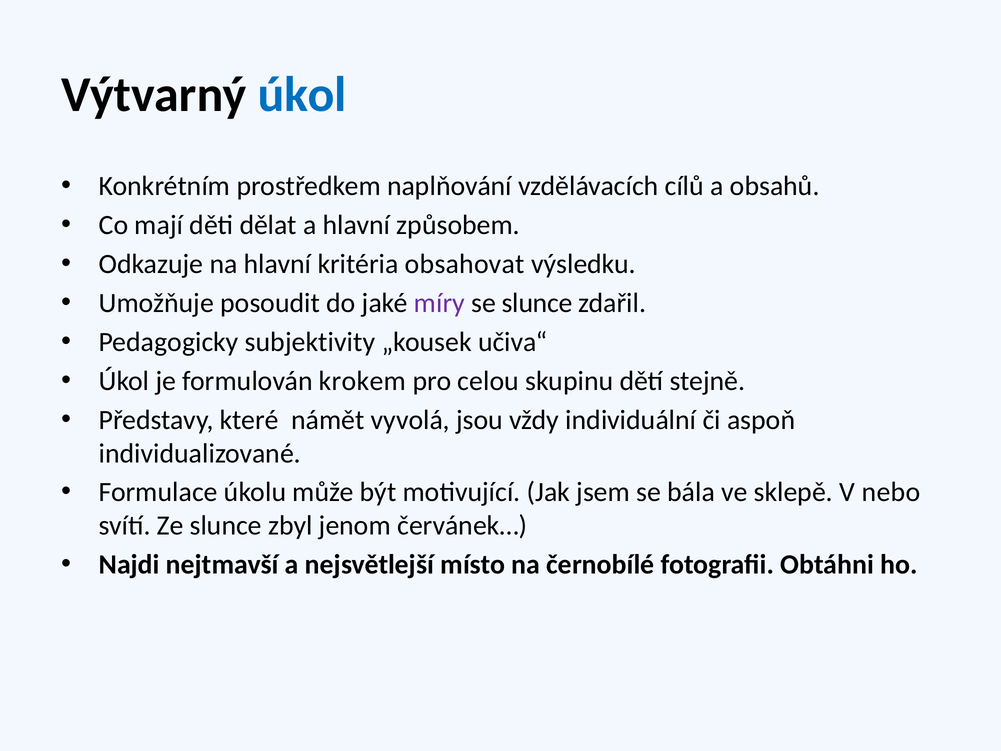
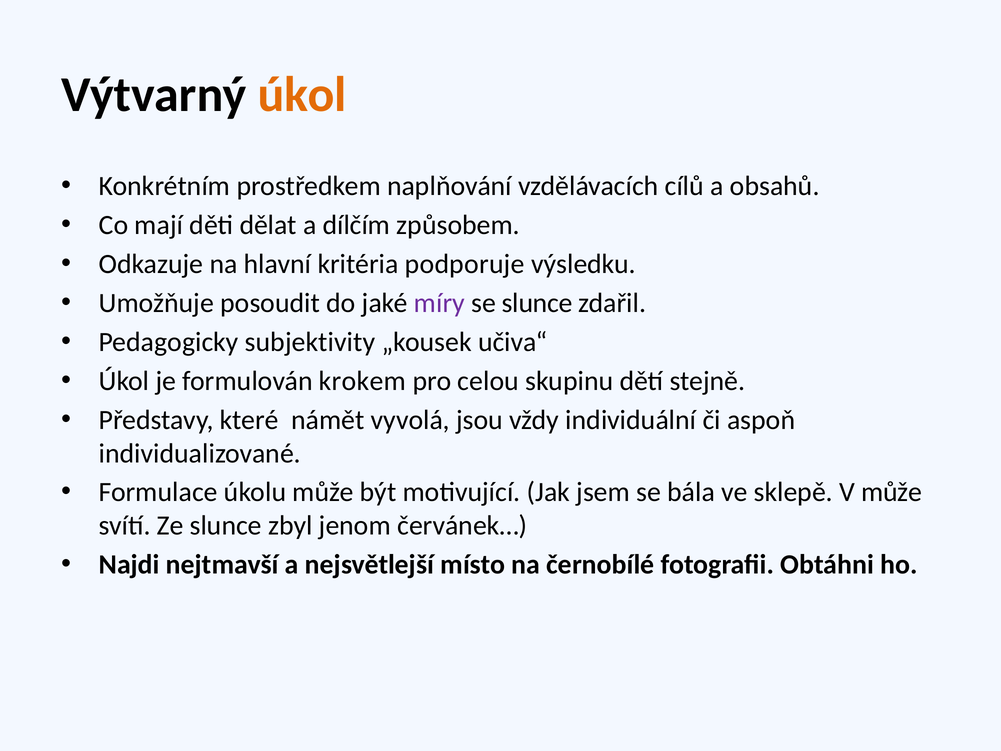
úkol colour: blue -> orange (302, 95)
a hlavní: hlavní -> dílčím (356, 225)
obsahovat: obsahovat -> podporuje (465, 264)
V nebo: nebo -> může (892, 492)
